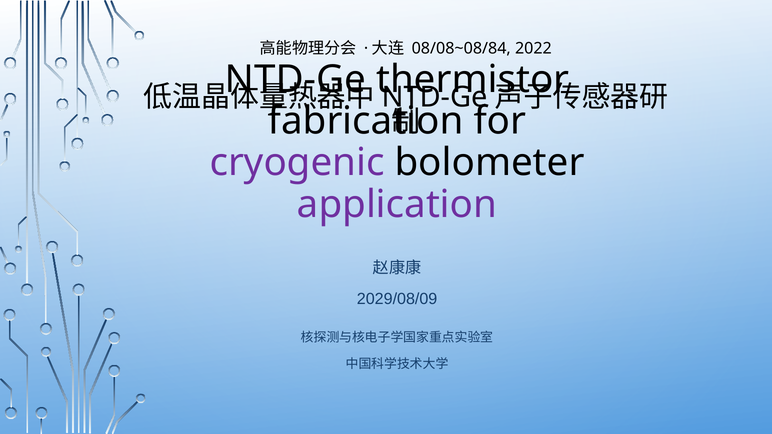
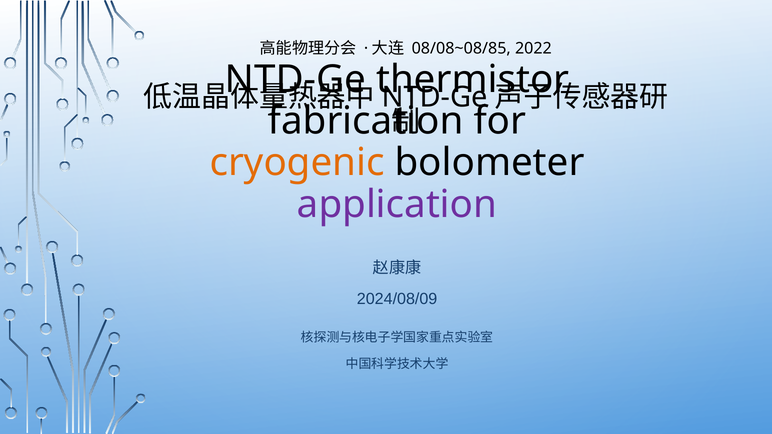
08/08~08/84: 08/08~08/84 -> 08/08~08/85 (461, 49)
cryogenic colour: purple -> orange (297, 163)
2029/08/09: 2029/08/09 -> 2024/08/09 (397, 299)
